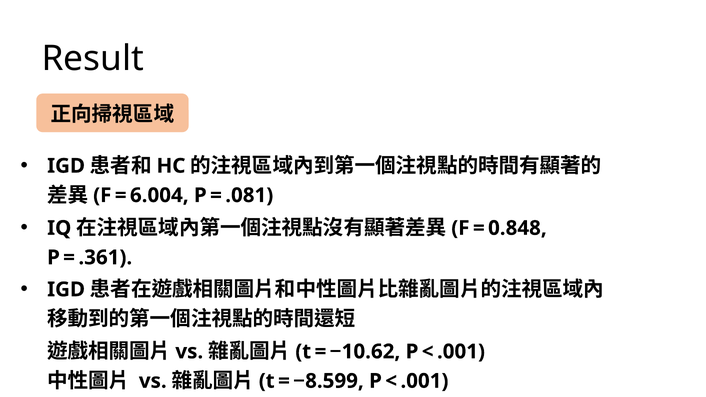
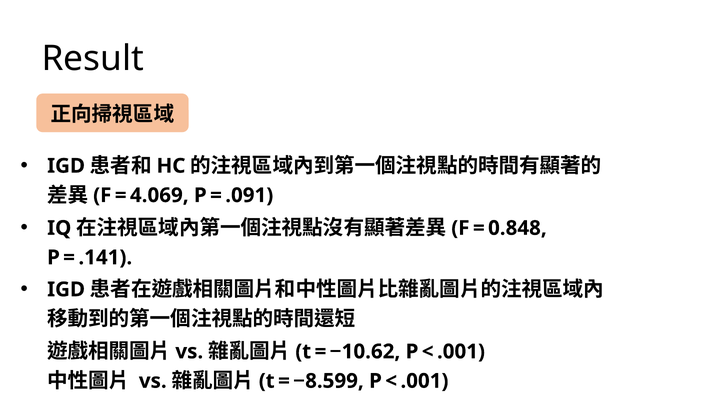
6.004: 6.004 -> 4.069 (159, 195)
.081: .081 -> .091 (249, 195)
.361: .361 -> .141 (105, 258)
